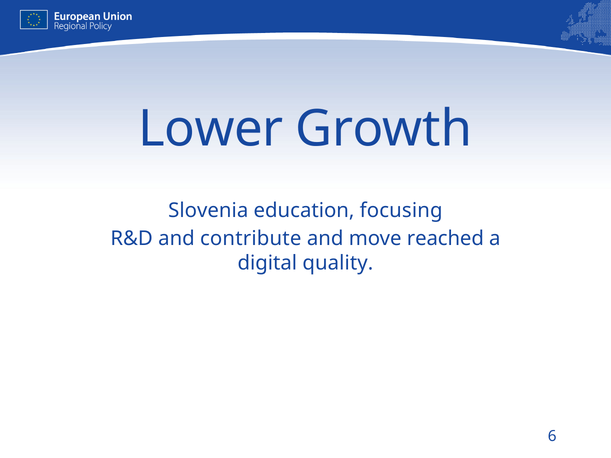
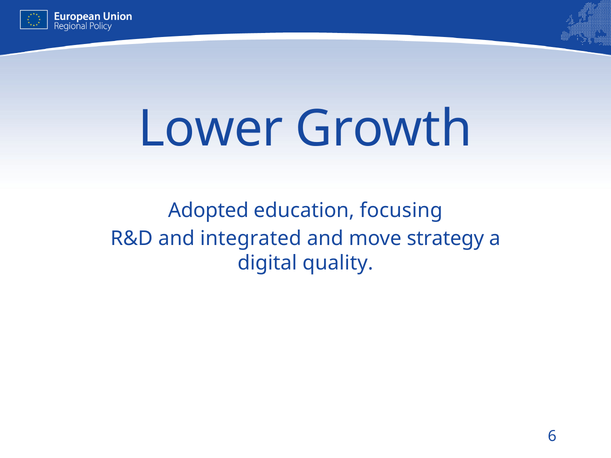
Slovenia: Slovenia -> Adopted (208, 210)
contribute: contribute -> integrated (251, 239)
reached: reached -> strategy (445, 239)
